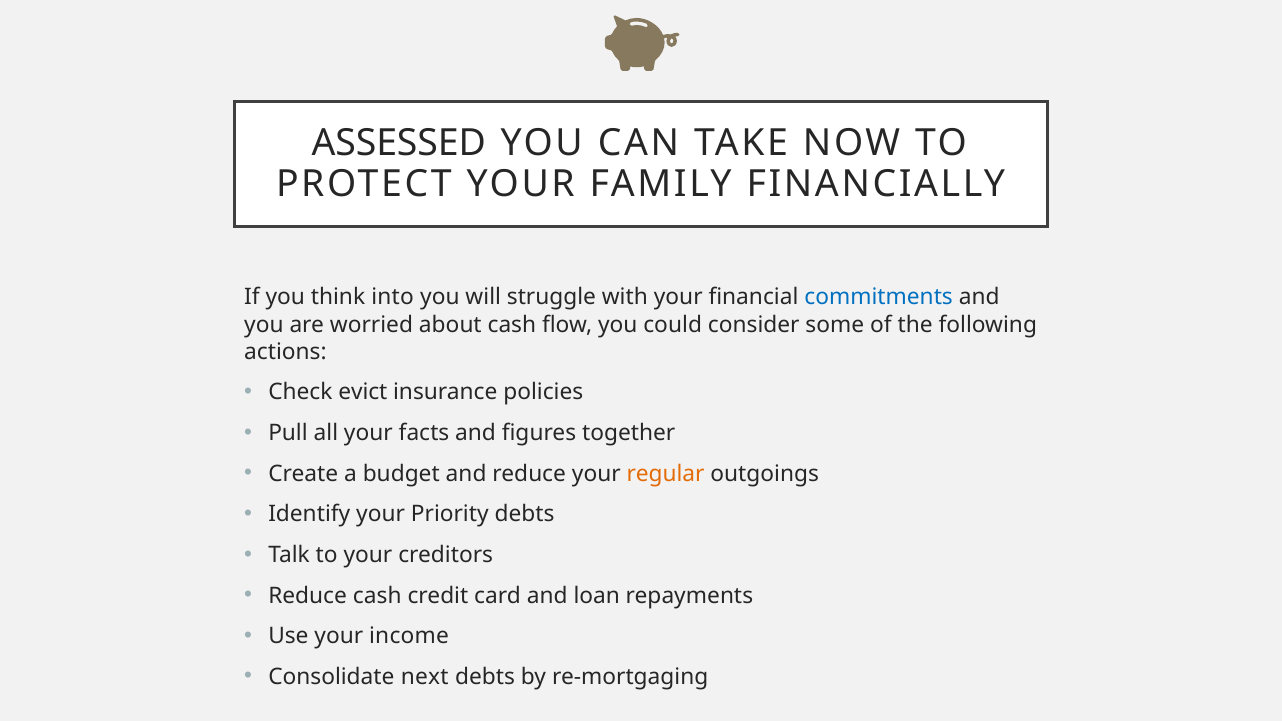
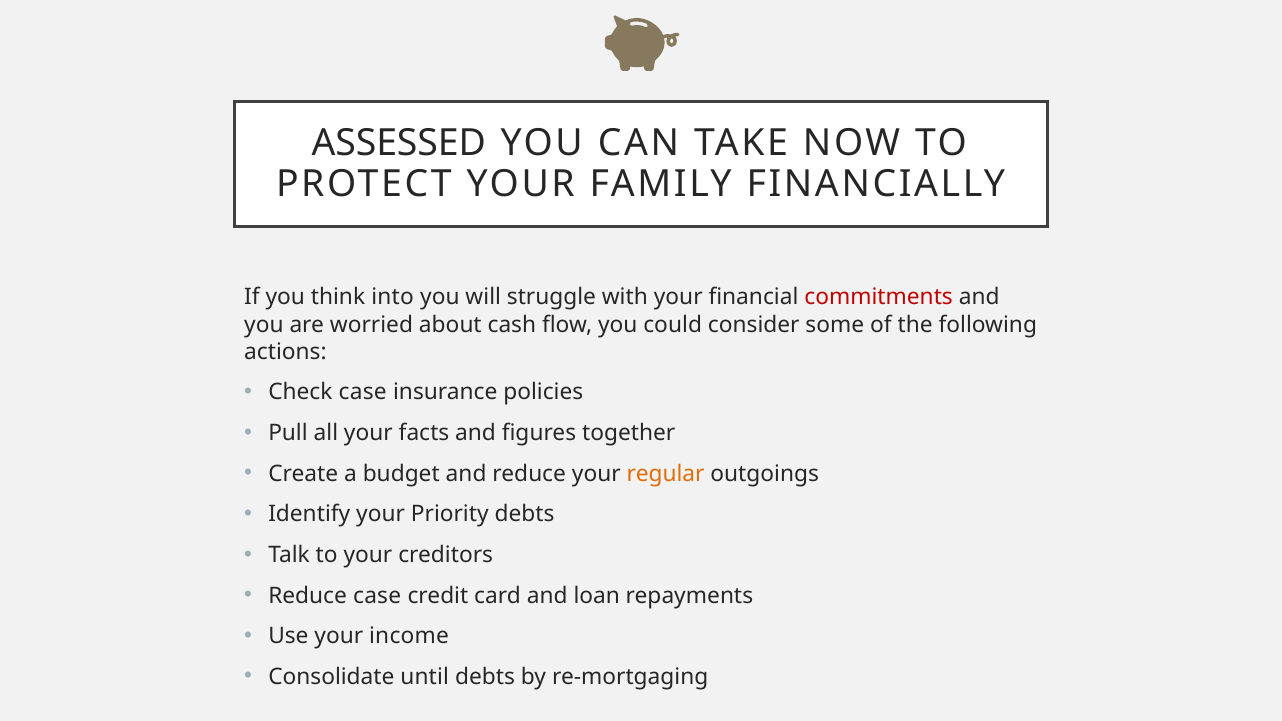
commitments colour: blue -> red (879, 297)
Check evict: evict -> case (363, 393)
Reduce cash: cash -> case (377, 596)
next: next -> until (425, 677)
